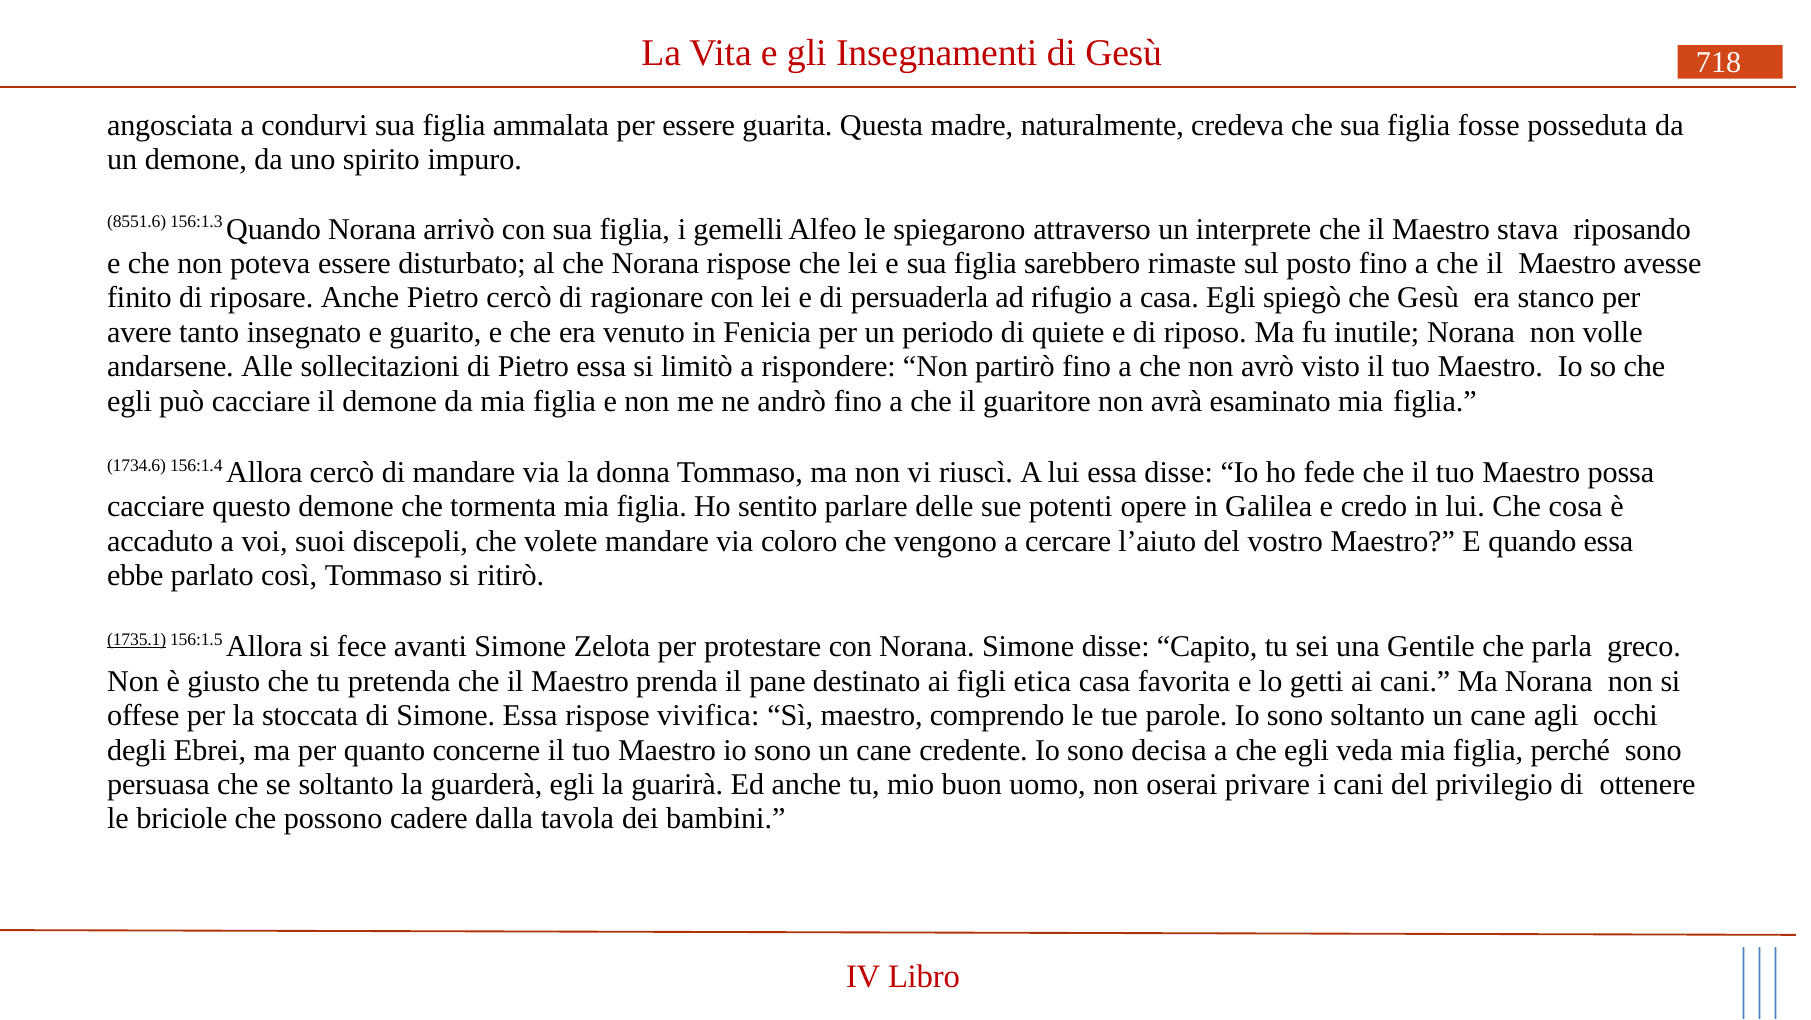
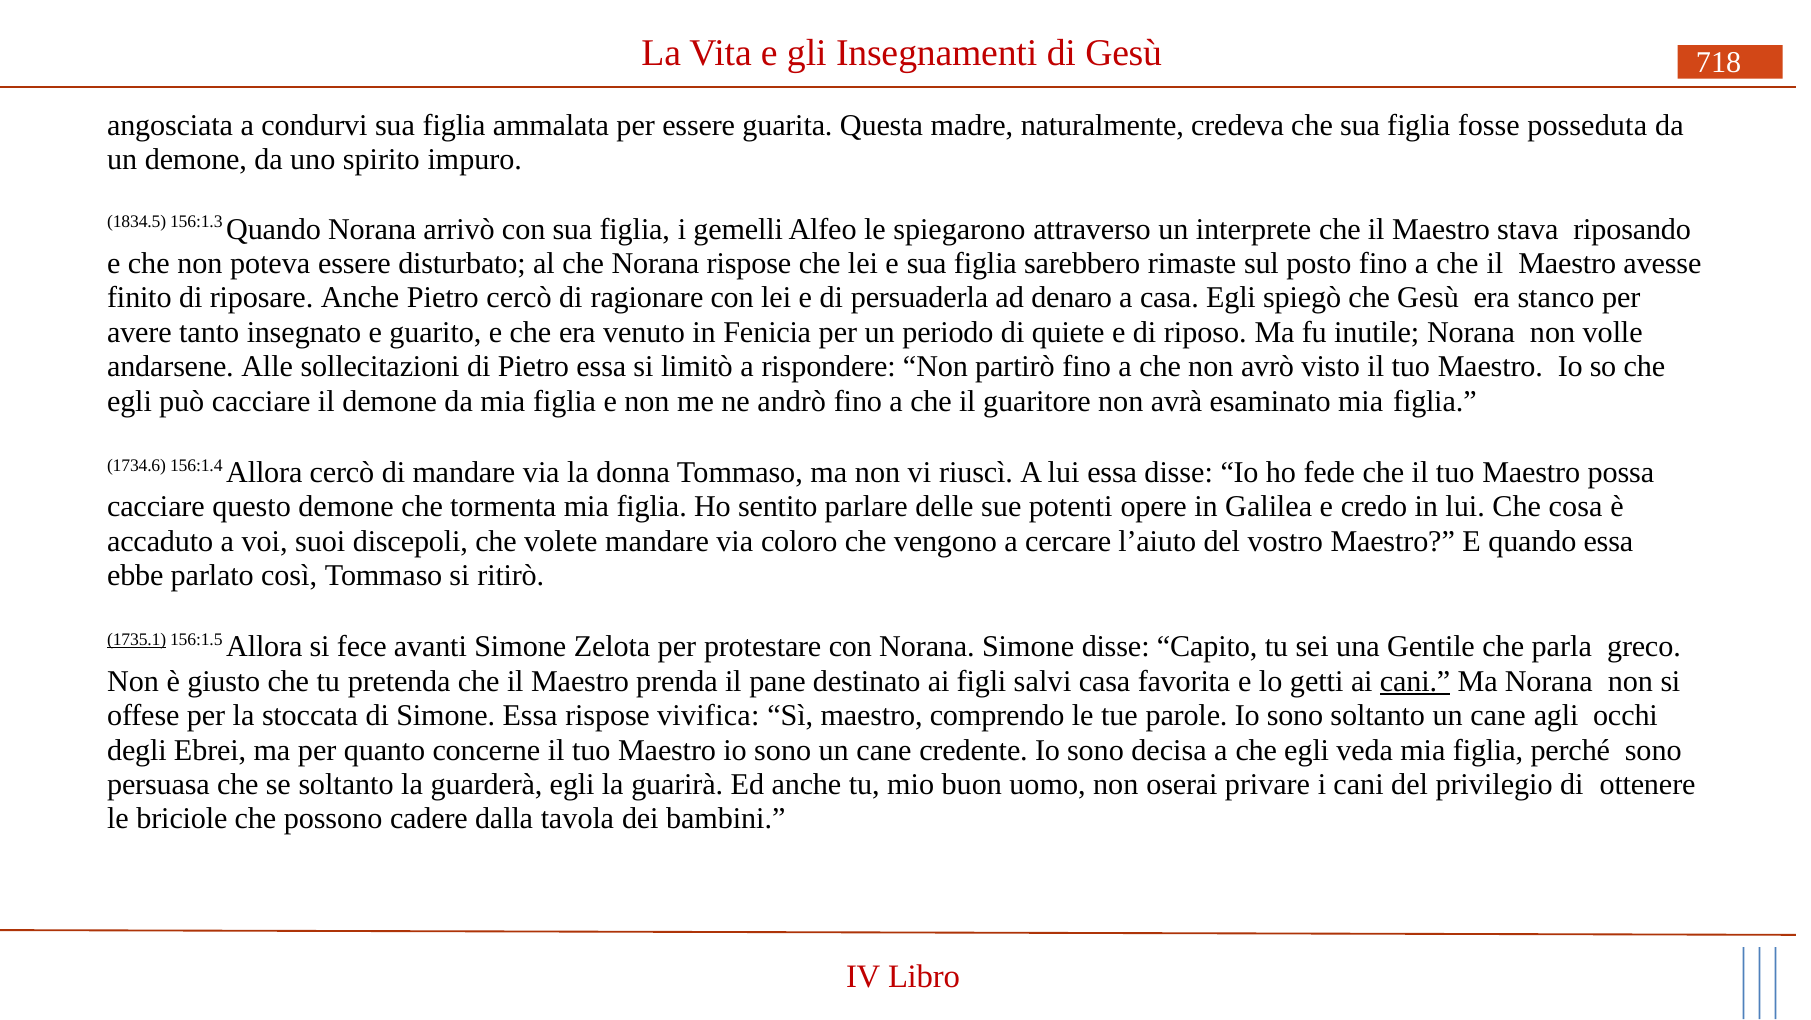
8551.6: 8551.6 -> 1834.5 (137, 222)
rifugio: rifugio -> denaro (1072, 298)
etica: etica -> salvi (1042, 681)
cani underline: none -> present (1415, 681)
